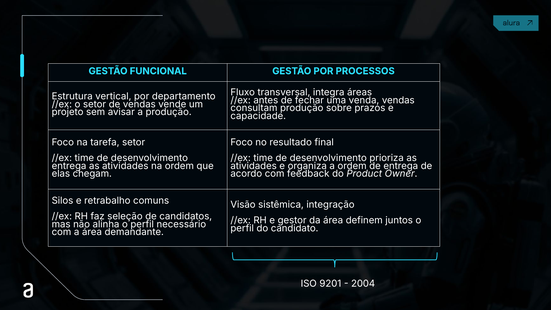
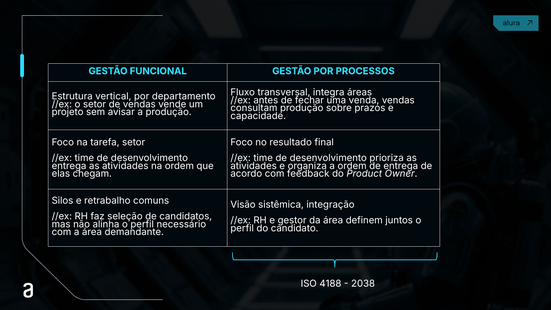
9201: 9201 -> 4188 (330, 284)
2004: 2004 -> 2038 (363, 284)
